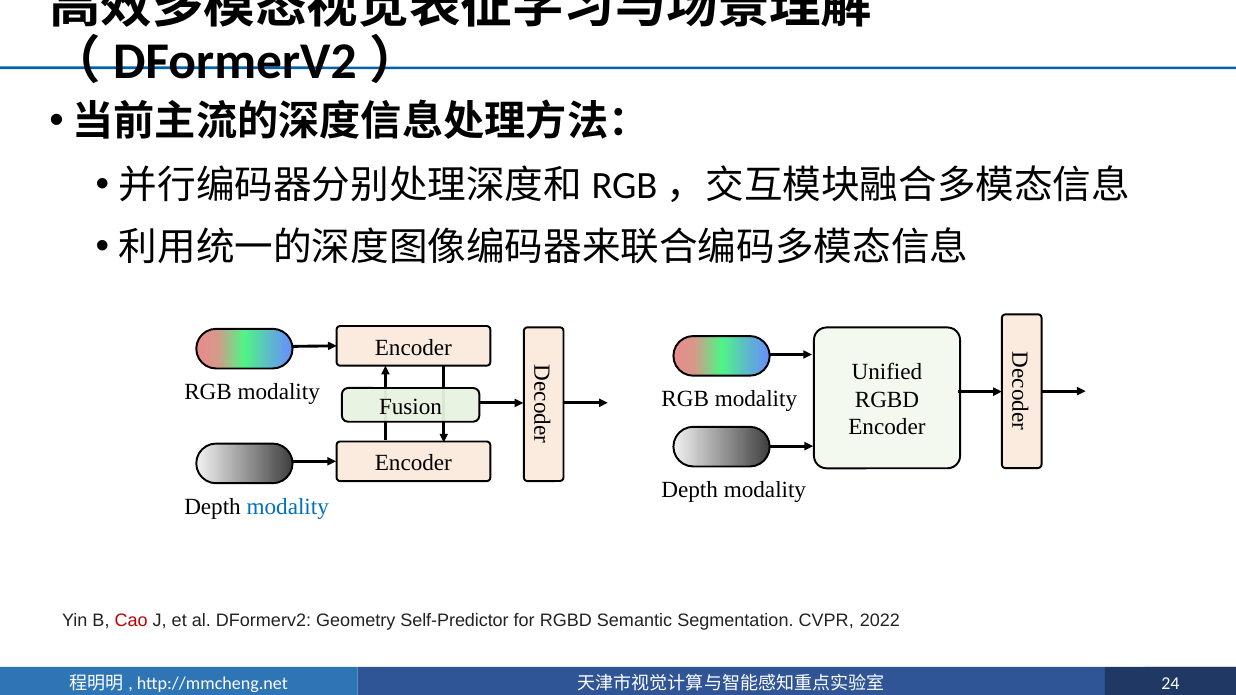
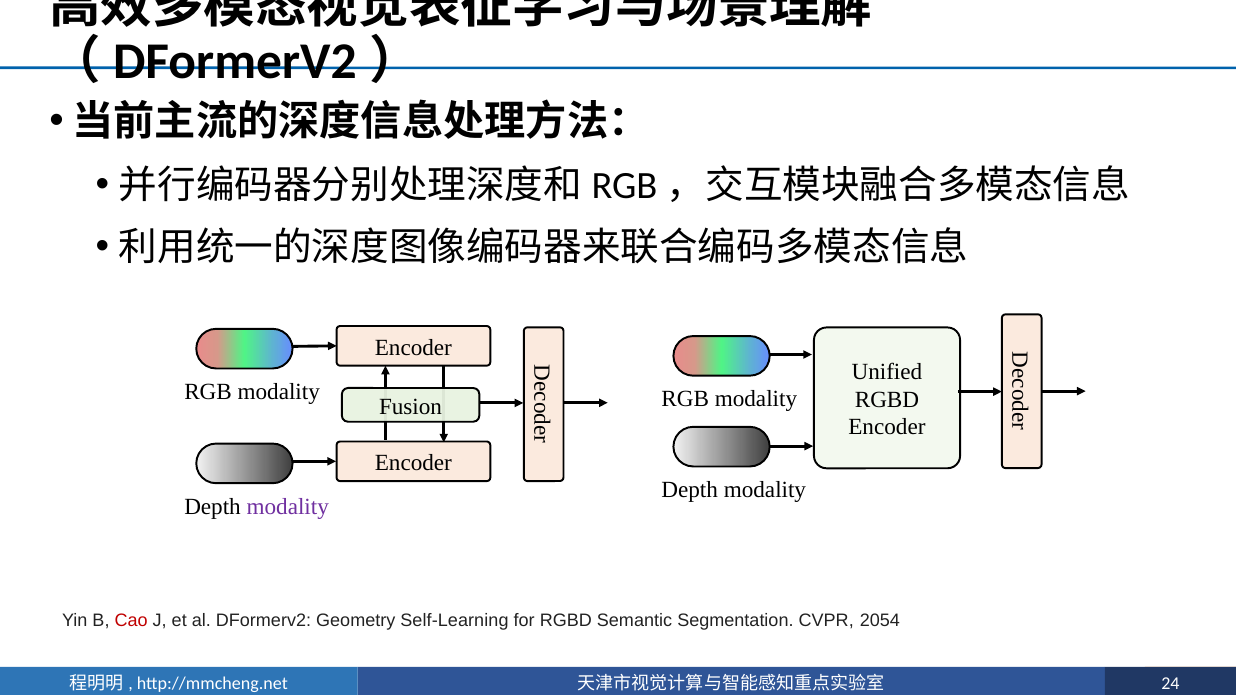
modality colour: blue -> purple (288, 507)
Self-Predictor: Self-Predictor -> Self-Learning (454, 620)
2022: 2022 -> 2054 (880, 620)
